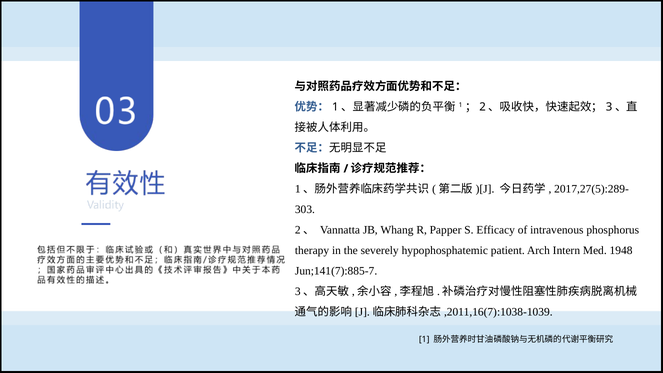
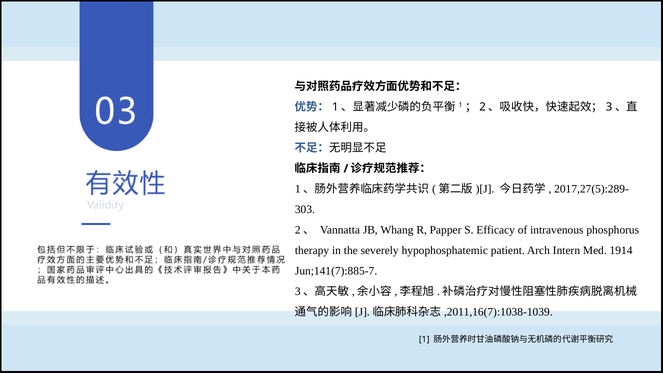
1948: 1948 -> 1914 (621, 251)
